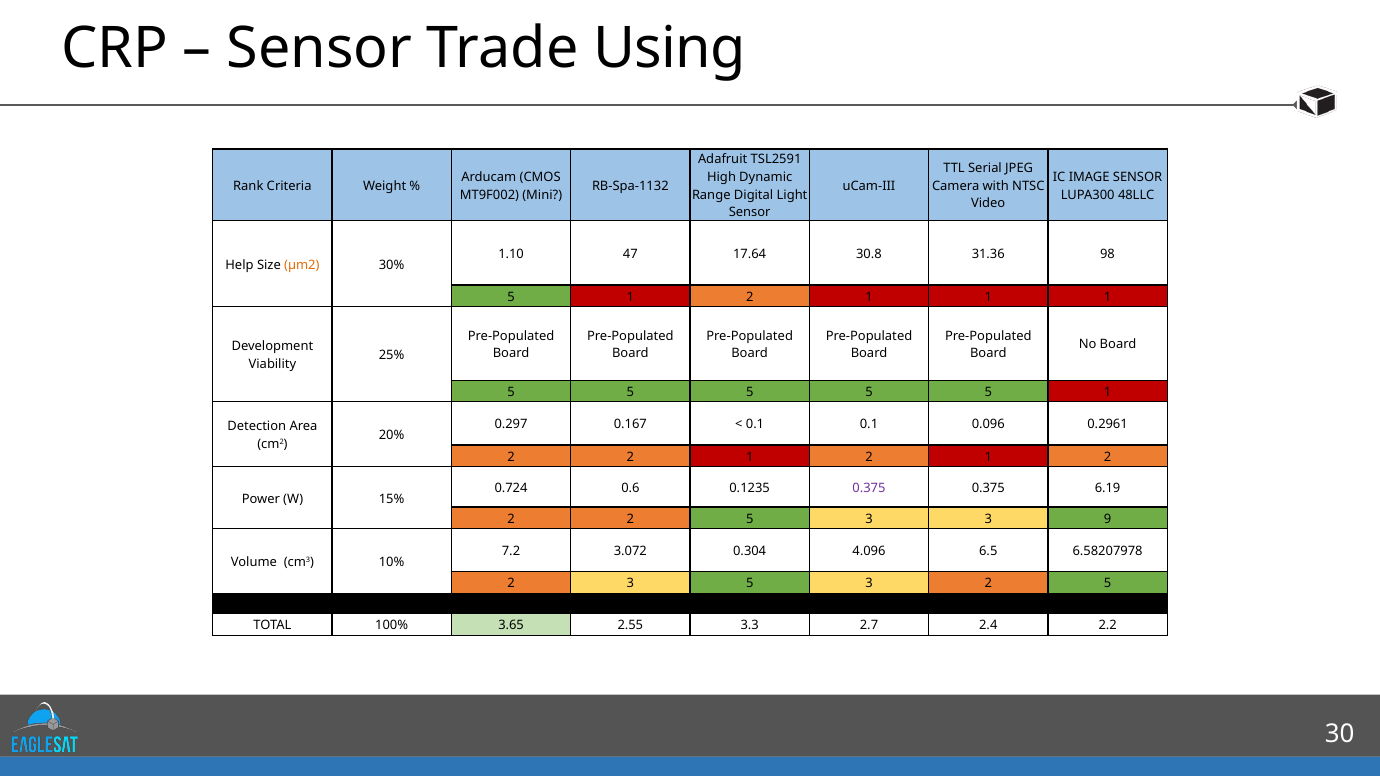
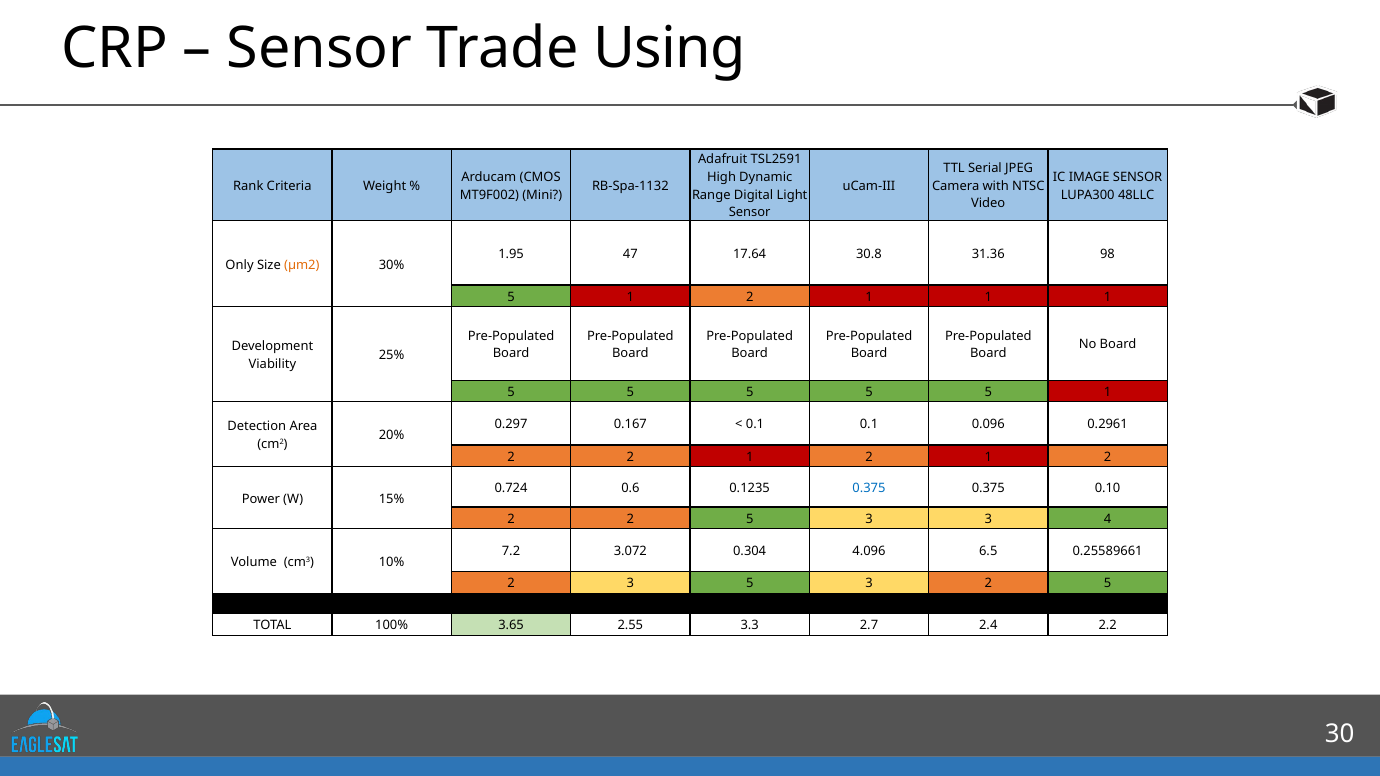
1.10: 1.10 -> 1.95 (511, 254)
Help: Help -> Only (239, 265)
0.375 colour: purple -> blue (869, 488)
6.19: 6.19 -> 0.10 (1108, 488)
9: 9 -> 4 (1108, 519)
6.58207978: 6.58207978 -> 0.25589661 (1108, 552)
